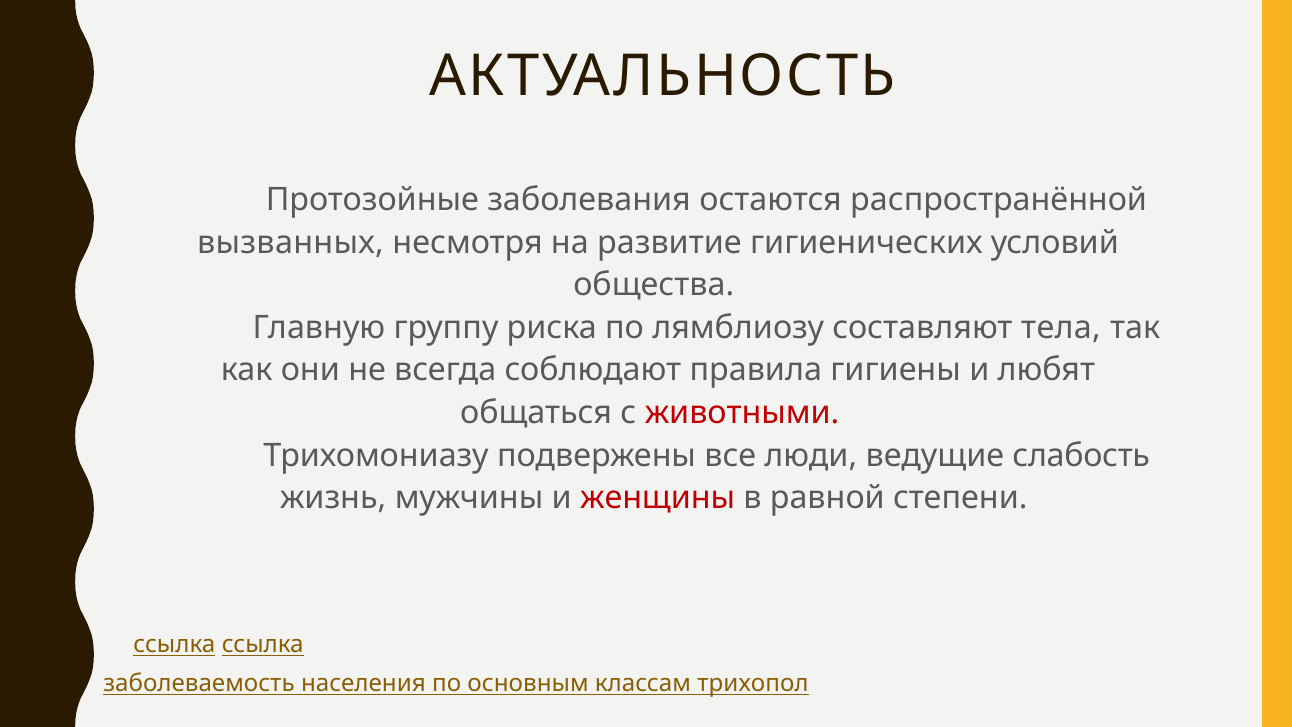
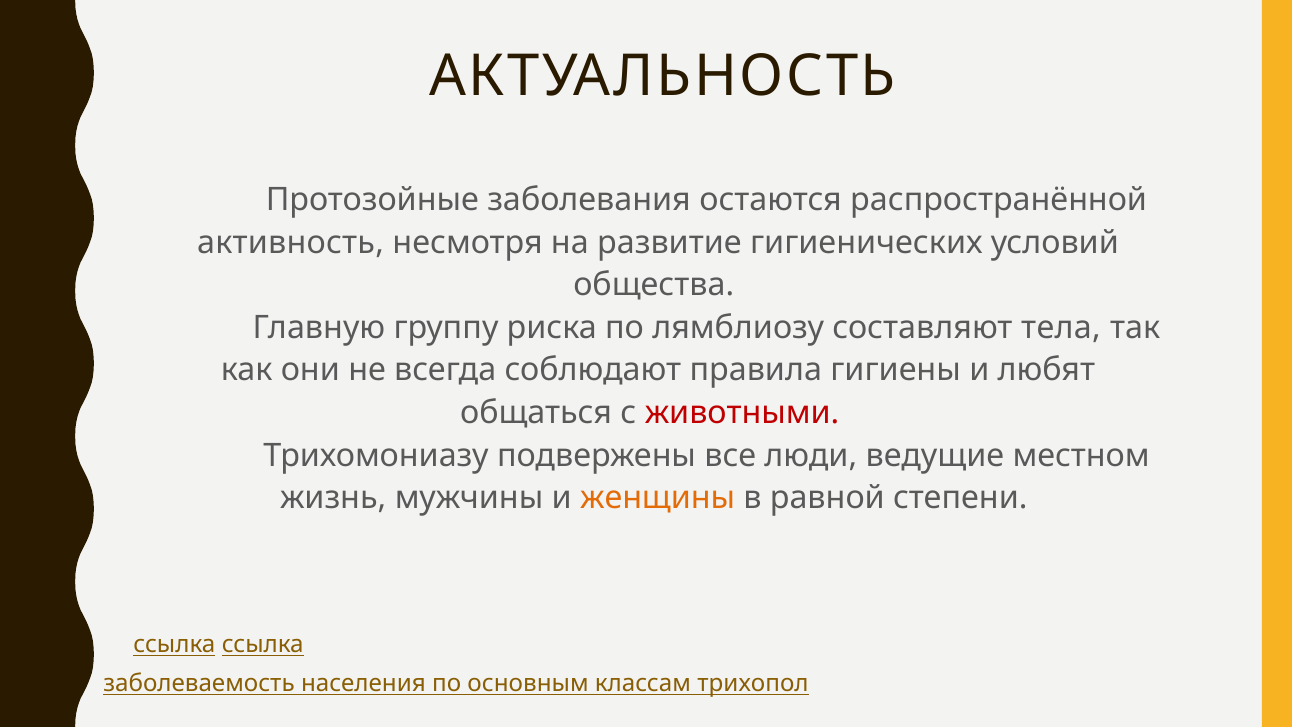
вызванных: вызванных -> активность (290, 242)
слабость: слабость -> местном (1081, 455)
женщины colour: red -> orange (658, 498)
